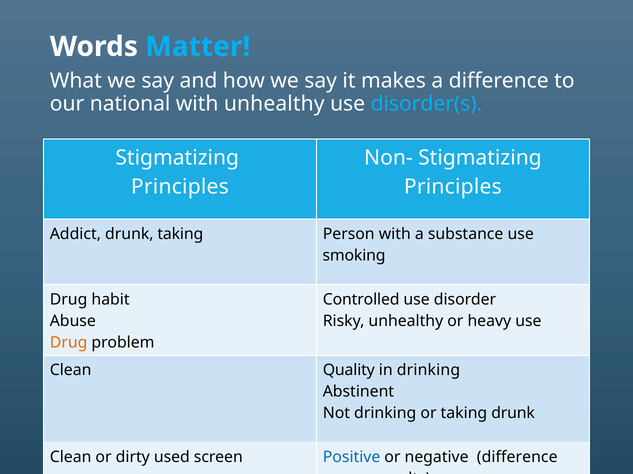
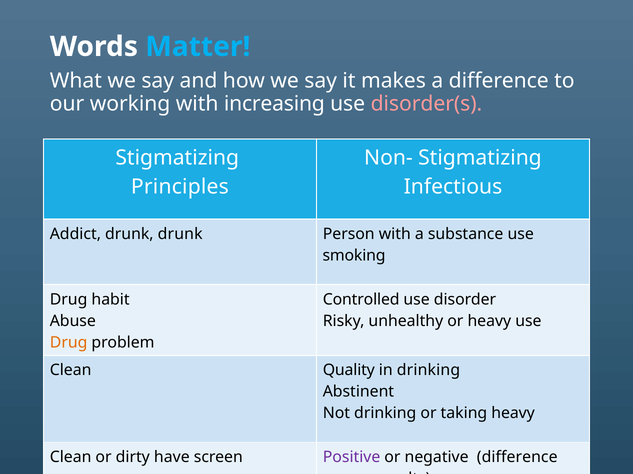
national: national -> working (130, 104)
with unhealthy: unhealthy -> increasing (274, 104)
disorder(s colour: light blue -> pink (426, 104)
Principles: Principles -> Infectious (453, 187)
drunk taking: taking -> drunk (180, 234)
taking drunk: drunk -> heavy (513, 414)
used: used -> have (172, 458)
Positive colour: blue -> purple (352, 458)
